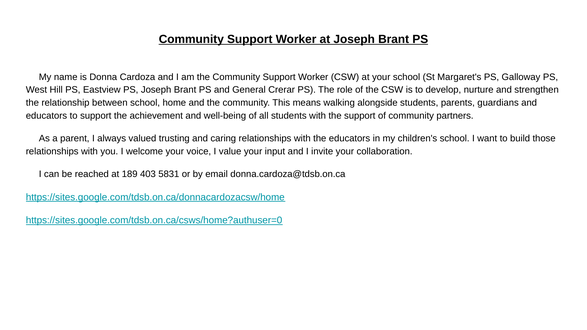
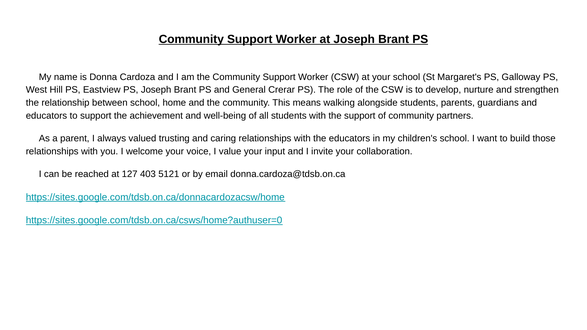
189: 189 -> 127 (130, 174)
5831: 5831 -> 5121 (169, 174)
